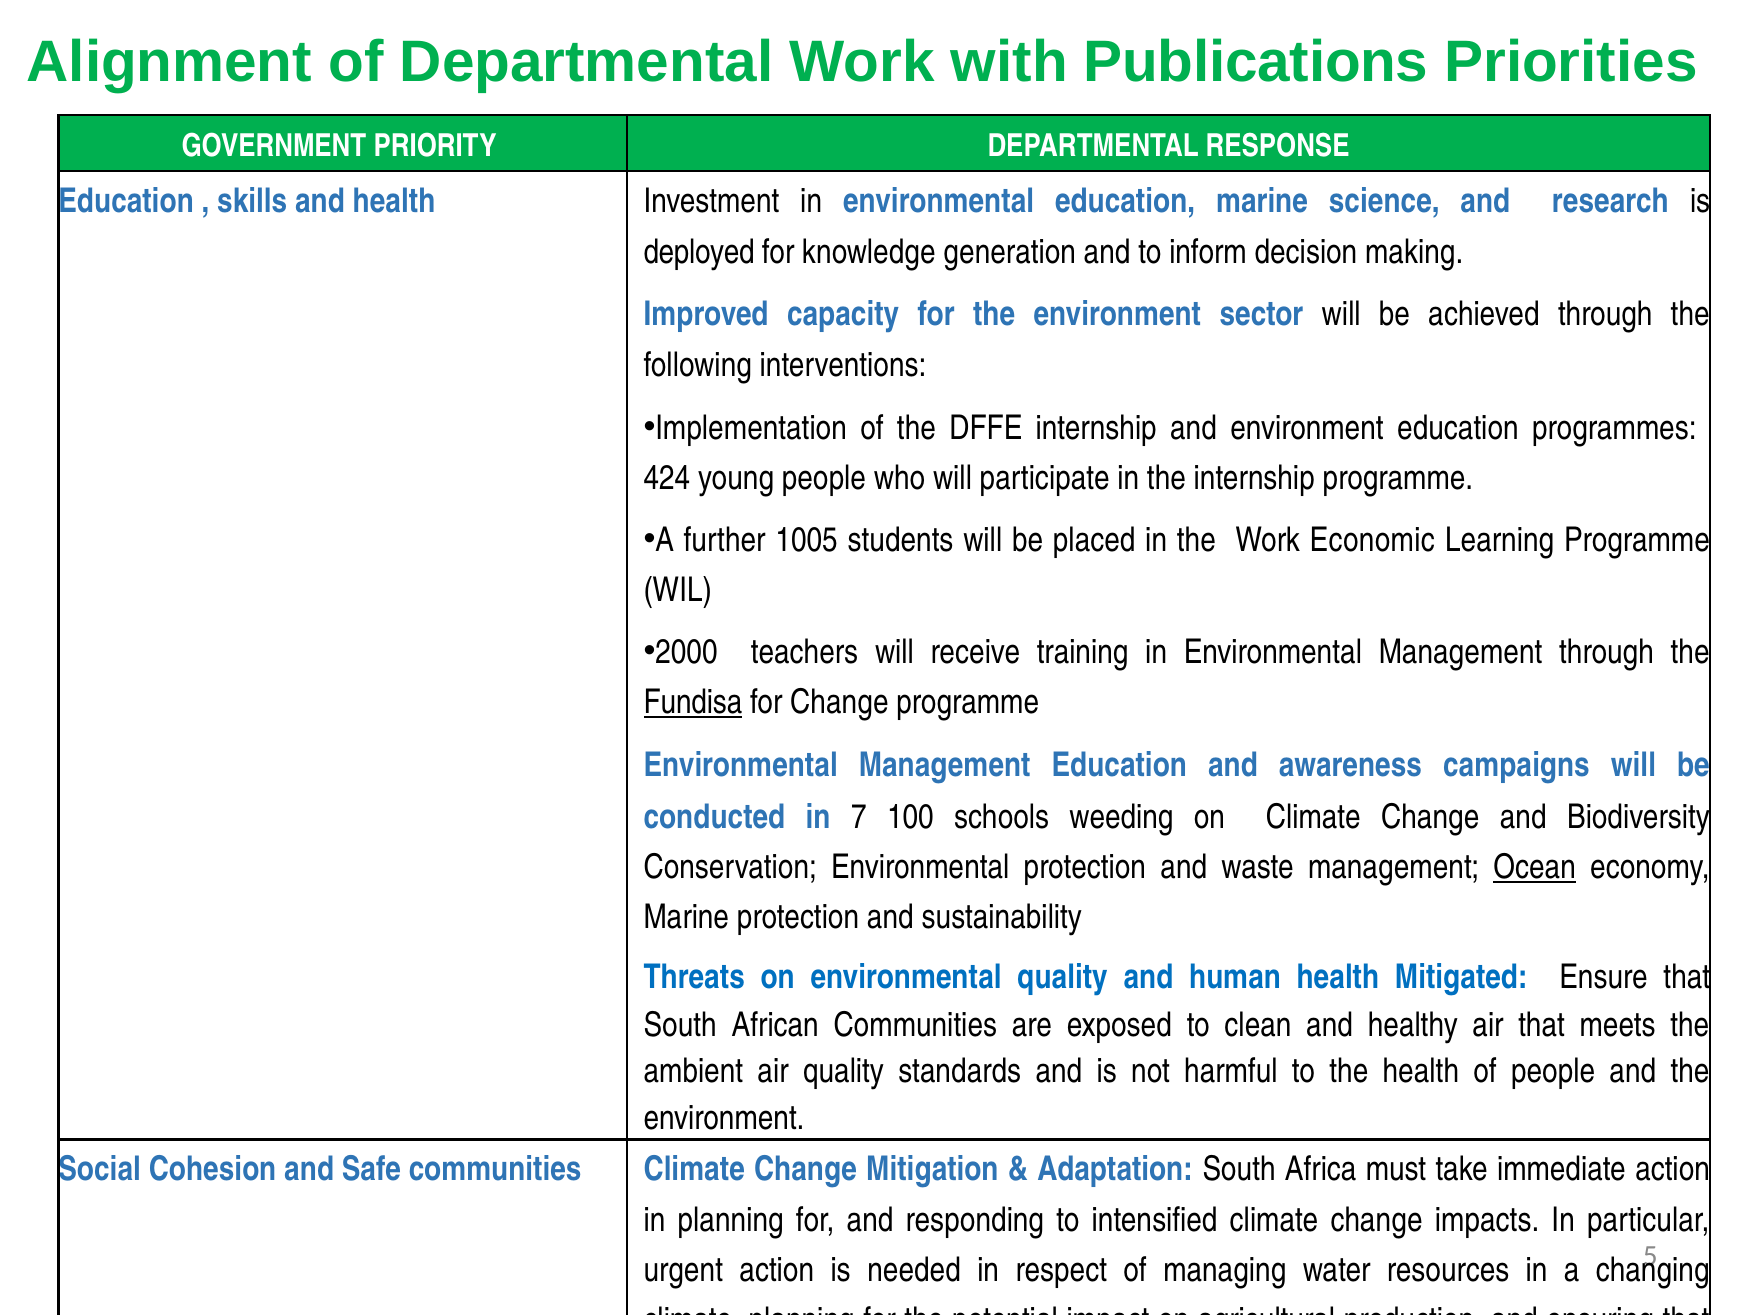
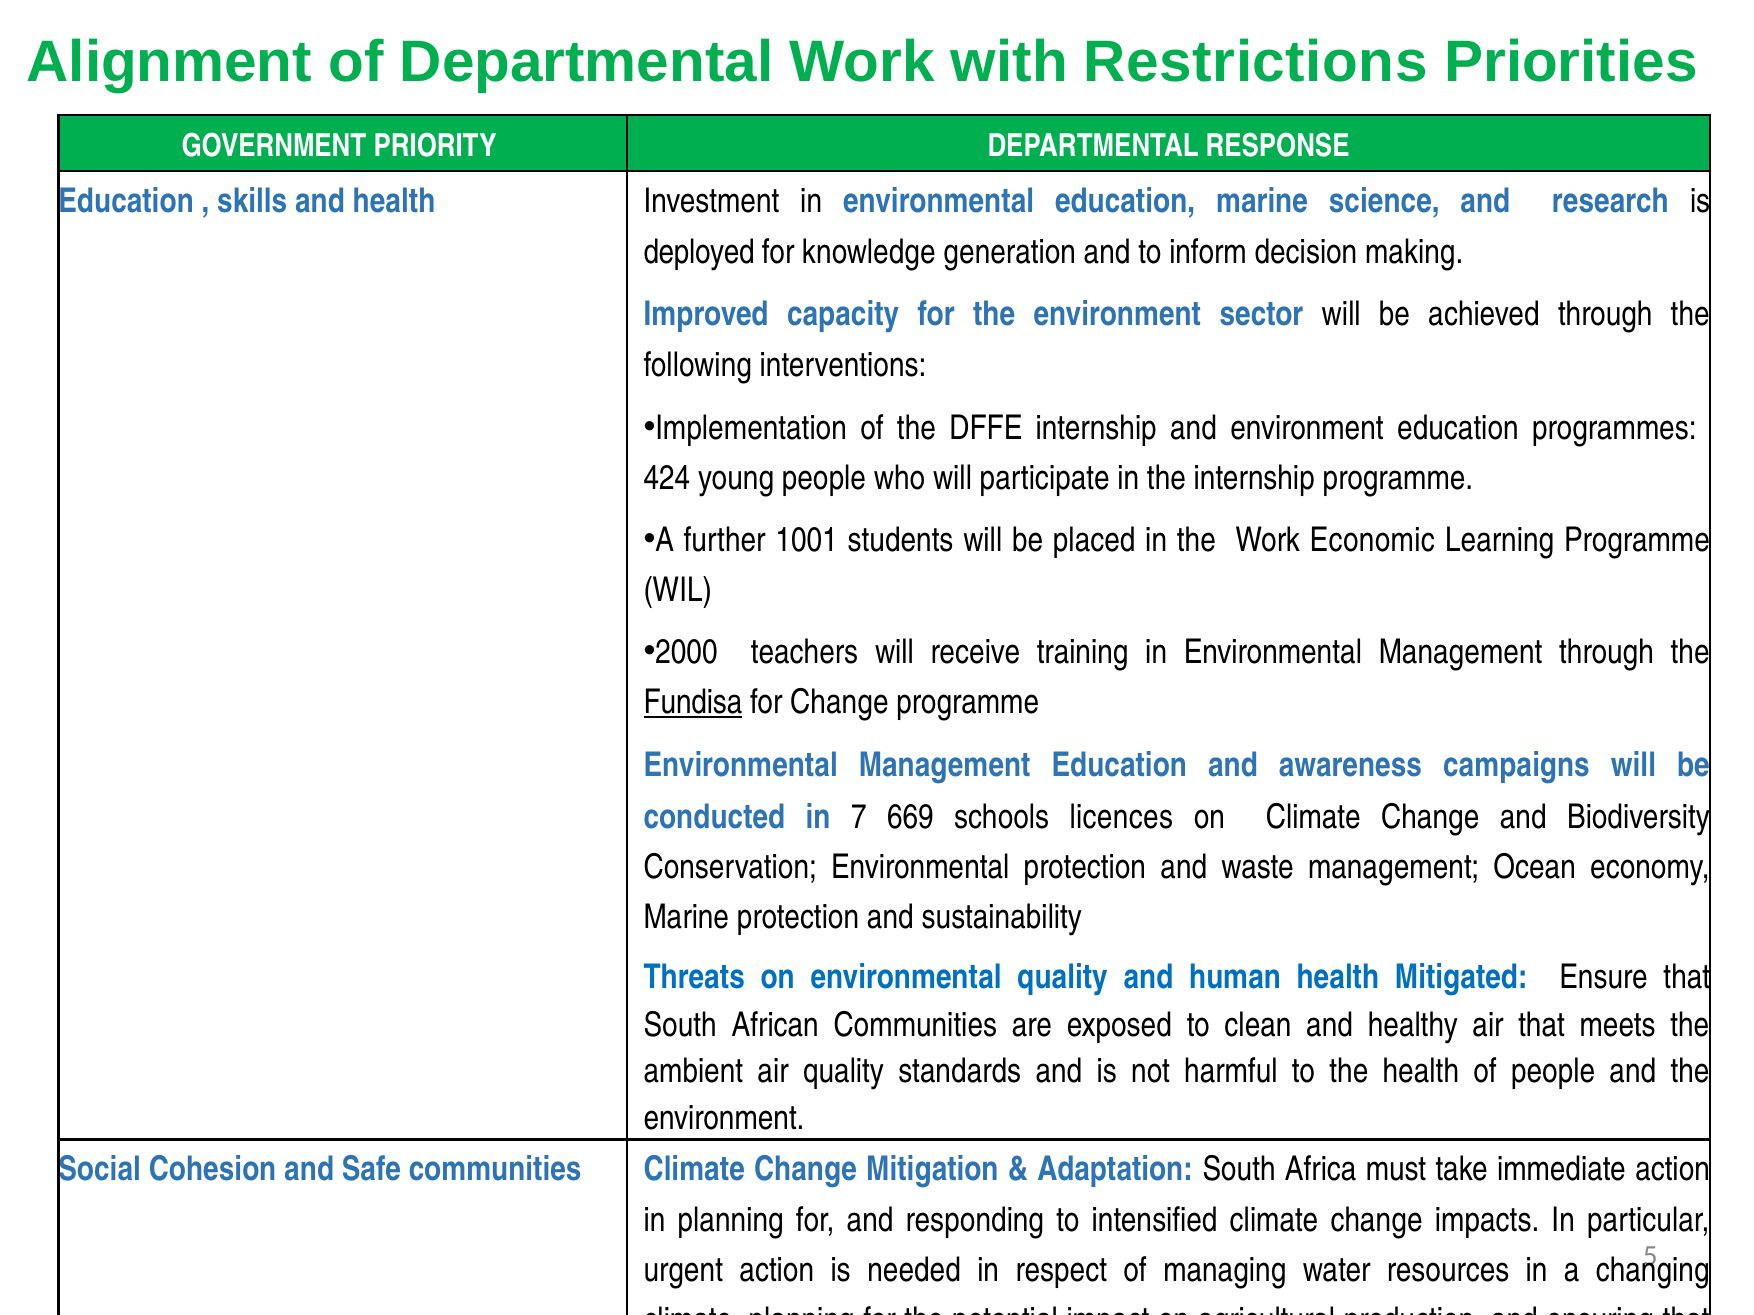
Publications: Publications -> Restrictions (1256, 62)
1005: 1005 -> 1001 (807, 540)
100: 100 -> 669 (910, 817)
weeding: weeding -> licences (1121, 817)
Ocean underline: present -> none (1535, 868)
